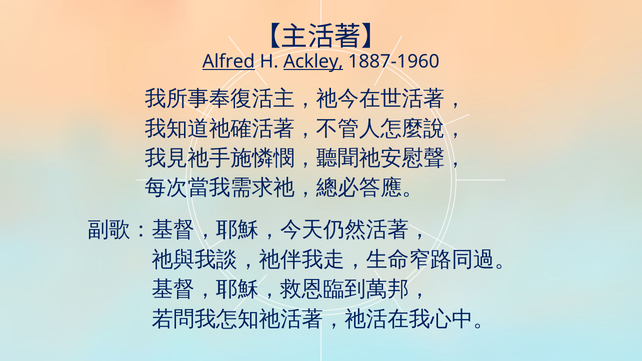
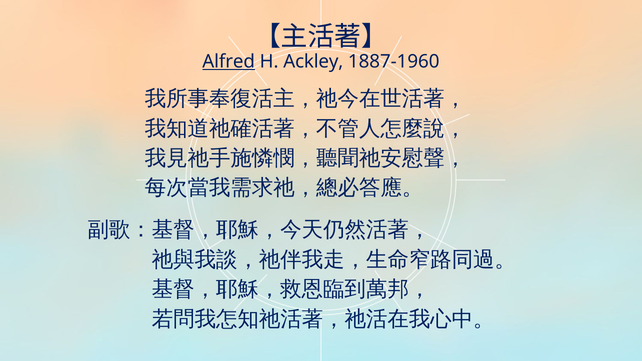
Ackley underline: present -> none (313, 61)
